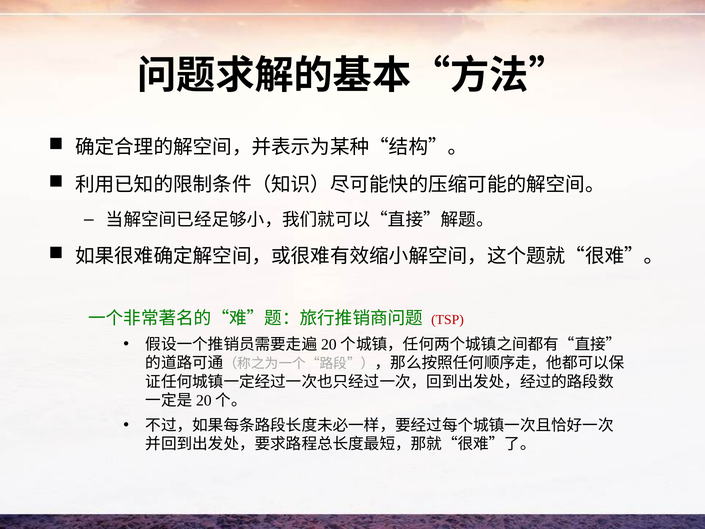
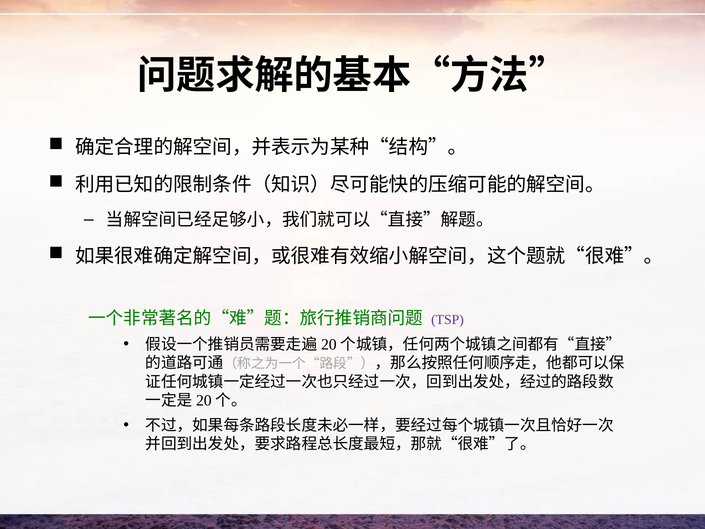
TSP colour: red -> purple (448, 320)
